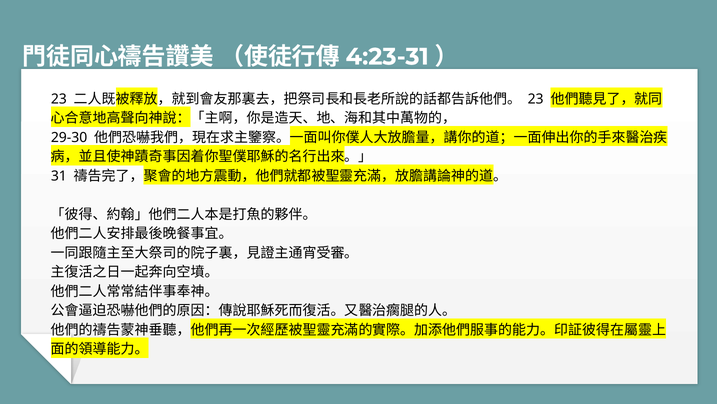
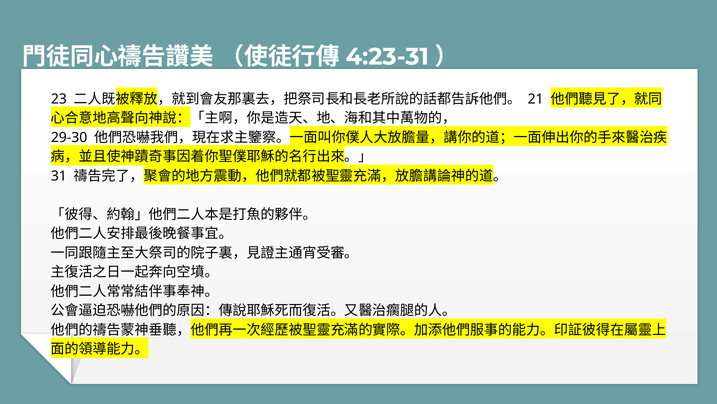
23: 23 -> 21 (536, 99)
